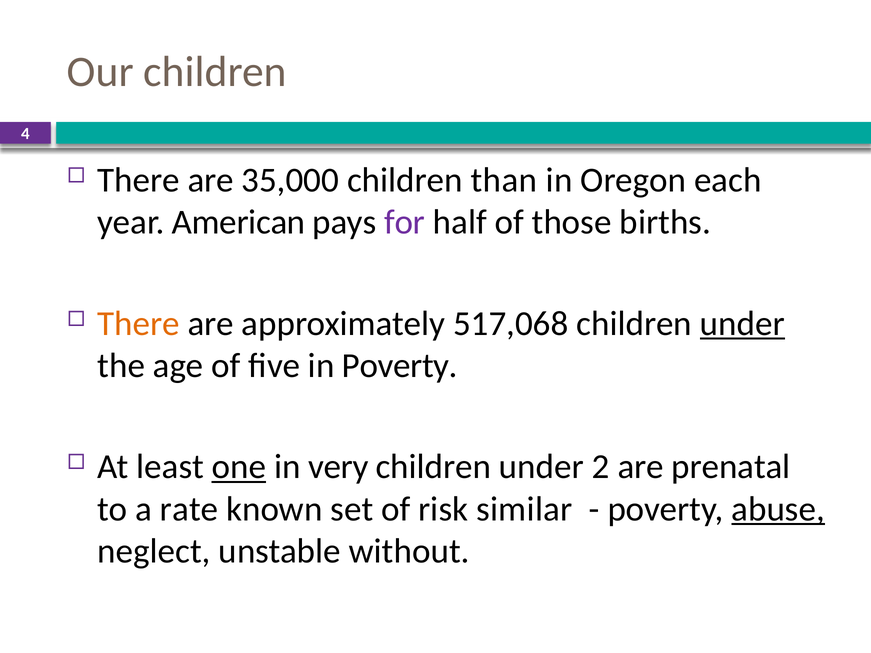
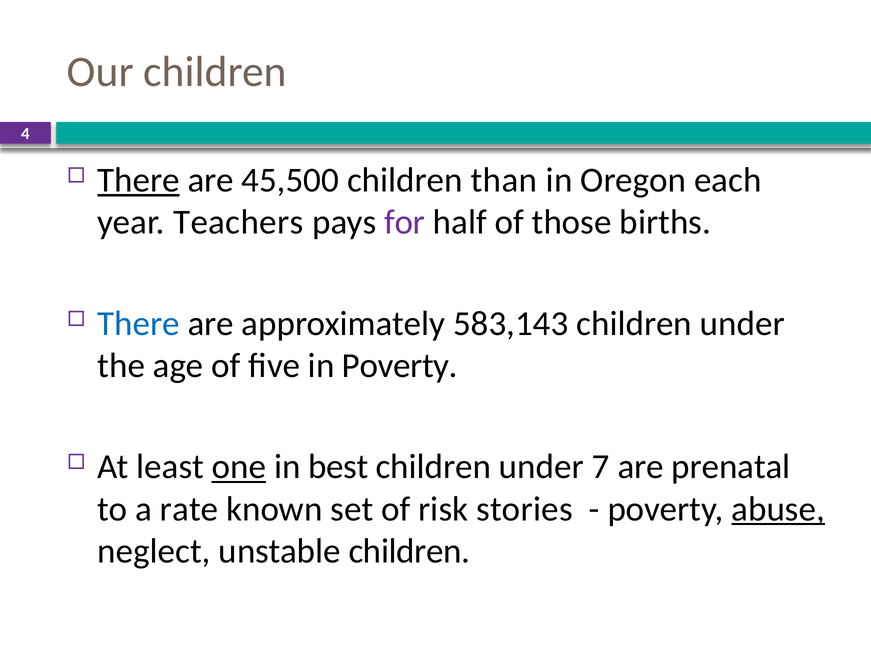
There underline: none -> present (139, 180)
35,000: 35,000 -> 45,500 (290, 180)
American: American -> Teachers (238, 222)
There colour: orange -> blue (139, 324)
517,068: 517,068 -> 583,143 (511, 324)
under underline: present -> none (742, 324)
very: very -> best (338, 467)
2: 2 -> 7 (601, 467)
similar: similar -> stories (524, 509)
unstable without: without -> children (409, 551)
